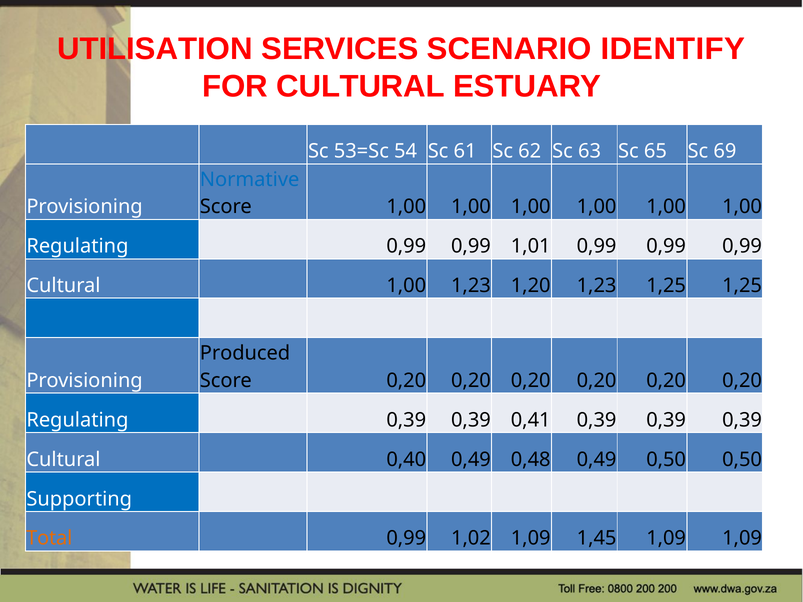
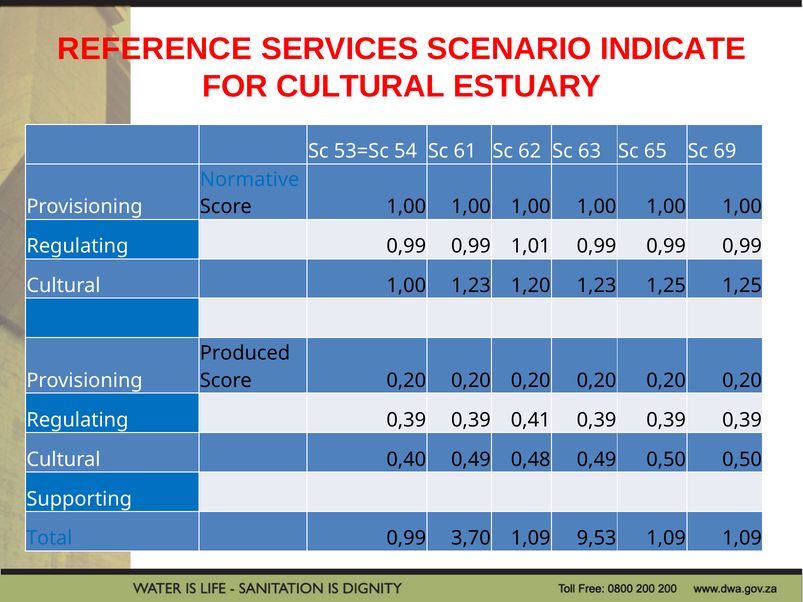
UTILISATION: UTILISATION -> REFERENCE (155, 49)
IDENTIFY: IDENTIFY -> INDICATE (673, 49)
Total colour: orange -> blue (49, 539)
1,02: 1,02 -> 3,70 (471, 539)
1,45: 1,45 -> 9,53 (597, 539)
